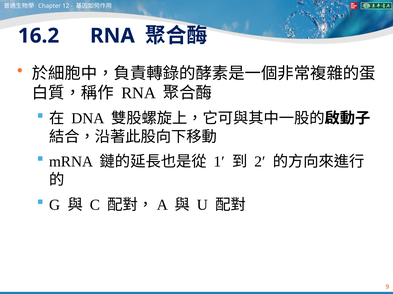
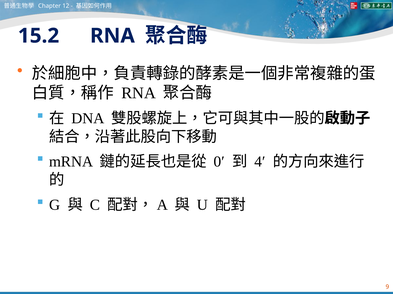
16.2: 16.2 -> 15.2 (39, 36)
1′: 1′ -> 0′ (219, 162)
2′: 2′ -> 4′ (260, 162)
